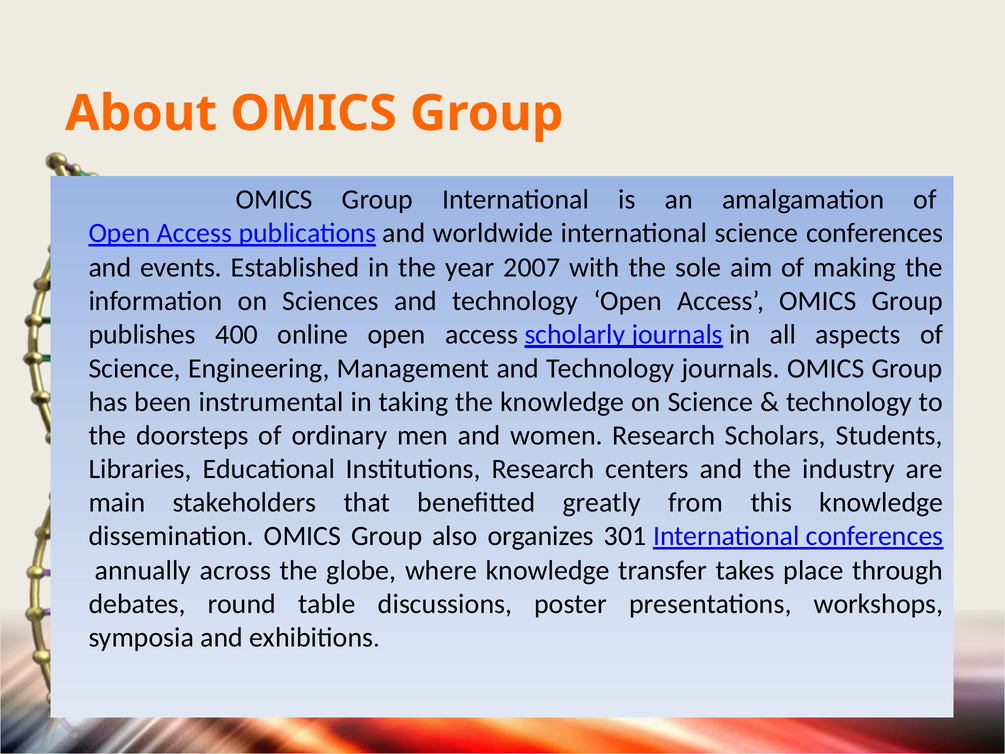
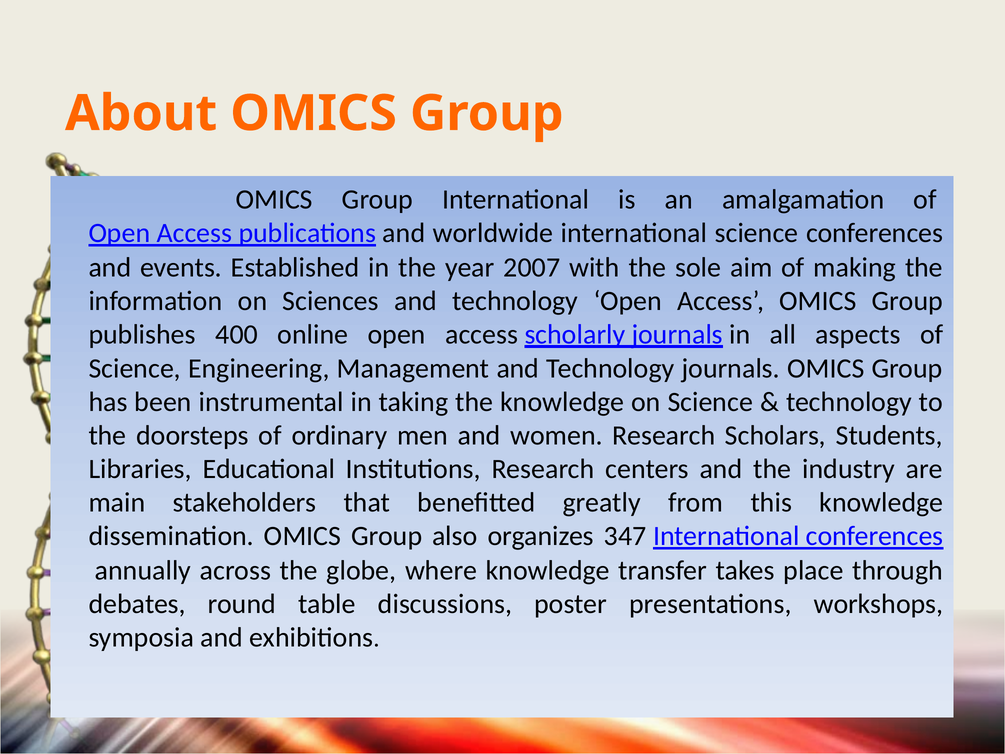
301: 301 -> 347 (625, 536)
